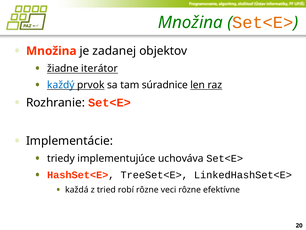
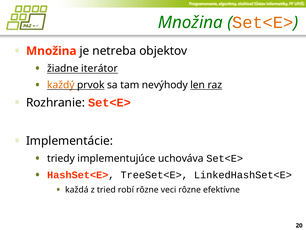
zadanej: zadanej -> netreba (114, 51)
každý colour: blue -> orange (61, 85)
súradnice: súradnice -> nevýhody (165, 85)
